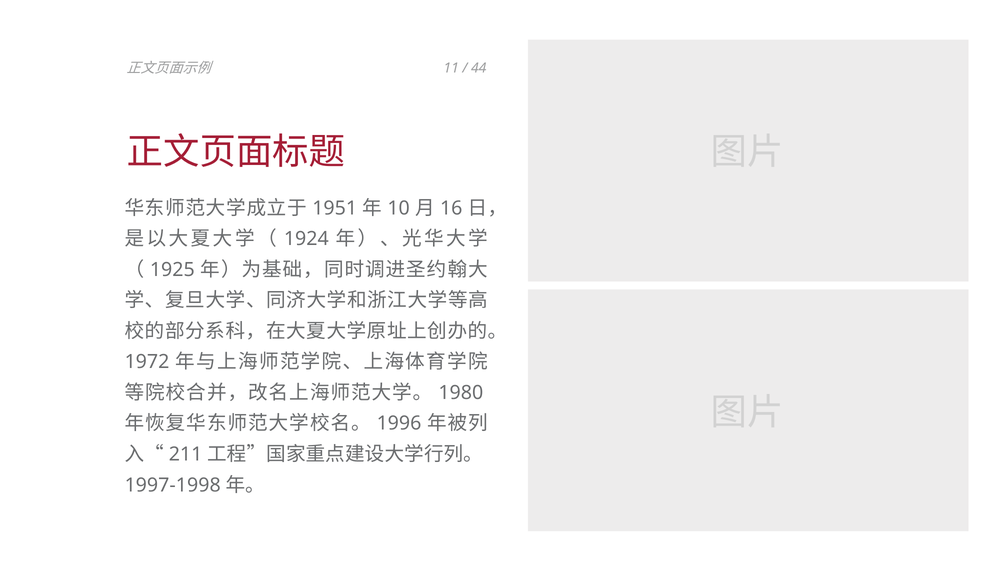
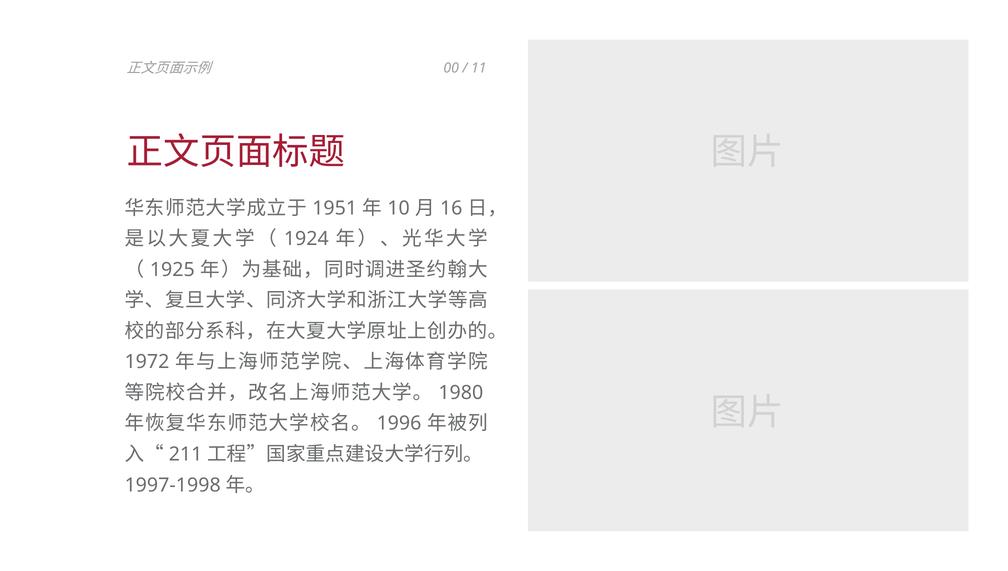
11: 11 -> 00 (451, 68)
44: 44 -> 11 (479, 68)
